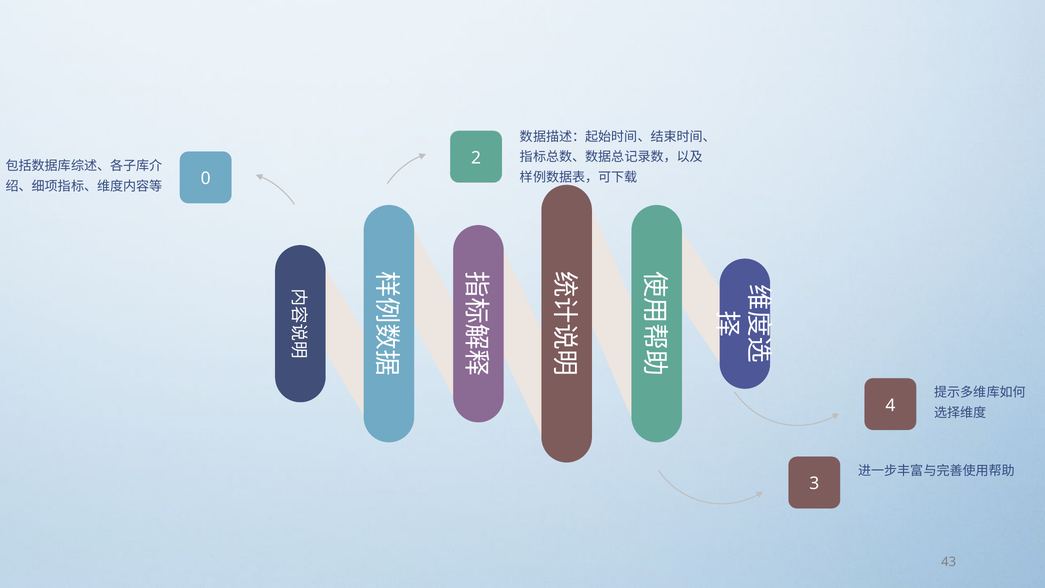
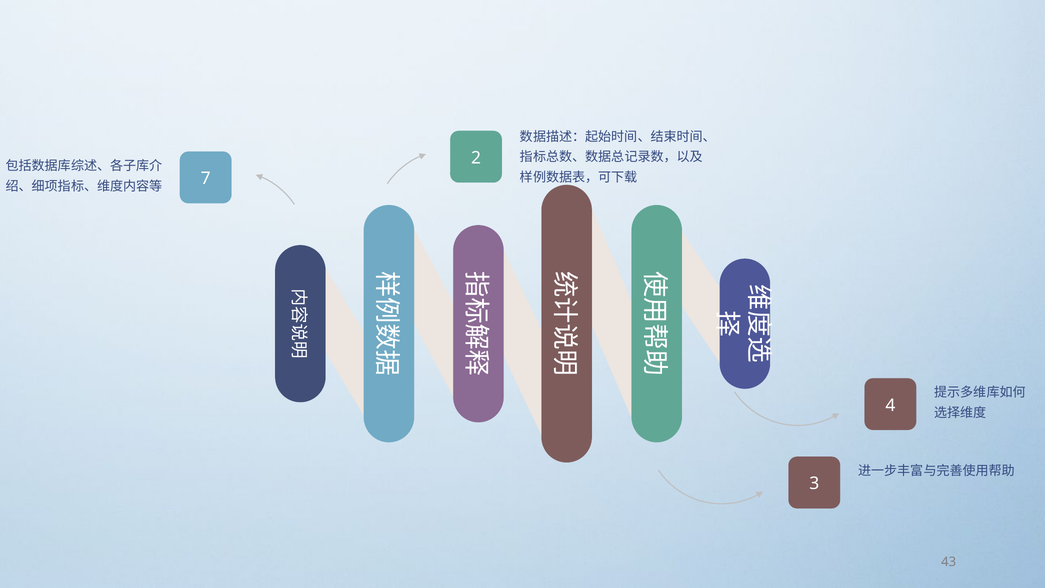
0: 0 -> 7 (206, 179)
